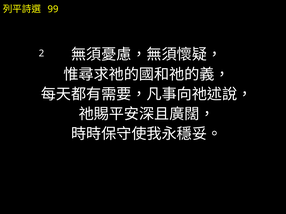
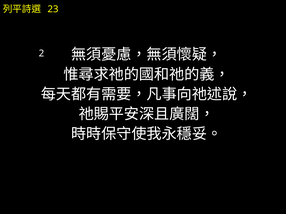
99: 99 -> 23 (53, 9)
